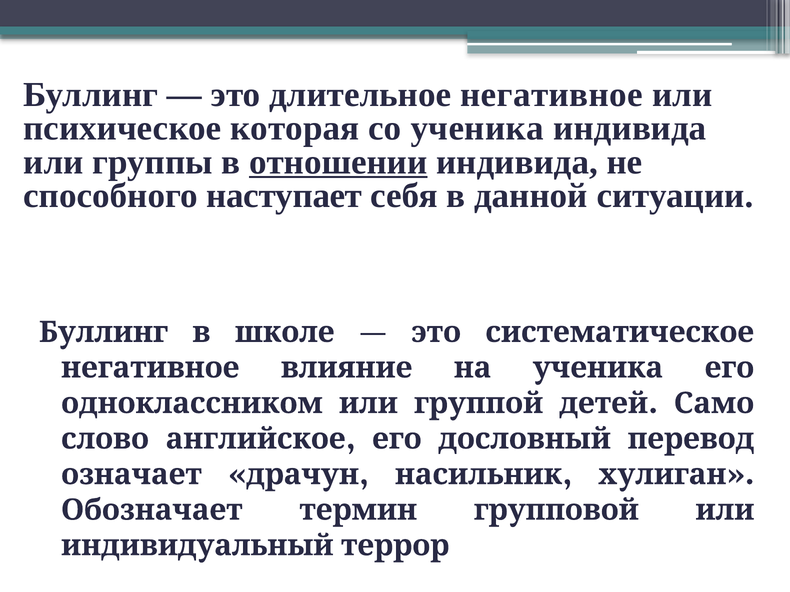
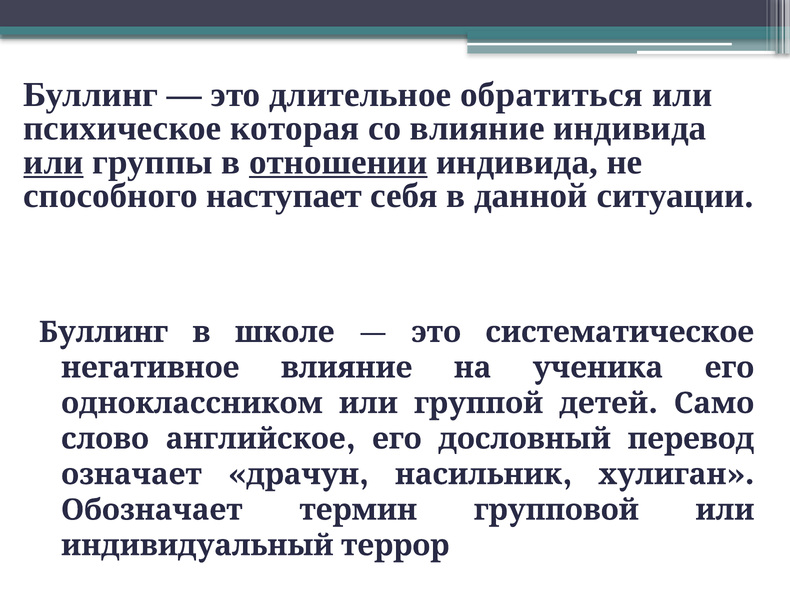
длительное негативное: негативное -> обратиться (551, 95)
со ученика: ученика -> влияние (477, 128)
или underline: none -> present (53, 162)
